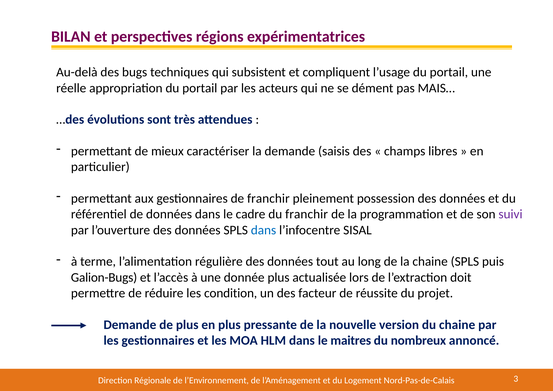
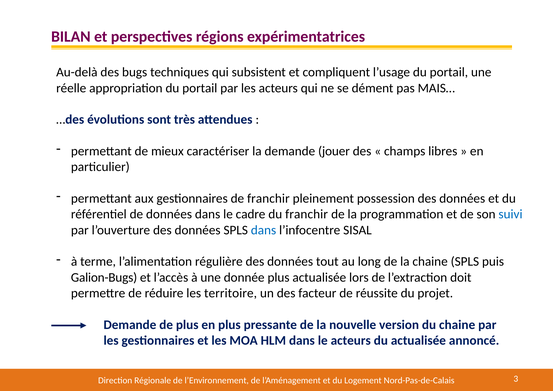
saisis: saisis -> jouer (334, 151)
suivi colour: purple -> blue (510, 214)
condition: condition -> territoire (231, 293)
le maitres: maitres -> acteurs (351, 340)
du nombreux: nombreux -> actualisée (418, 340)
